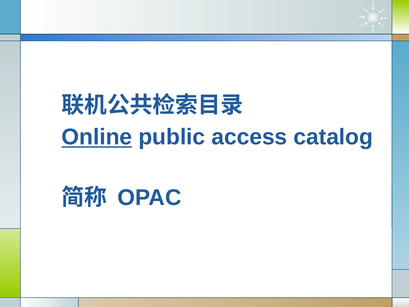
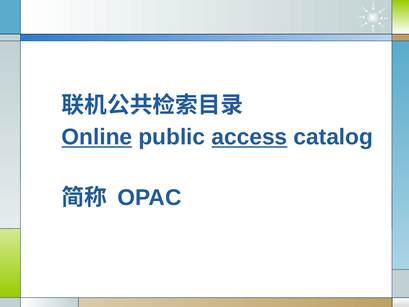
access underline: none -> present (249, 137)
